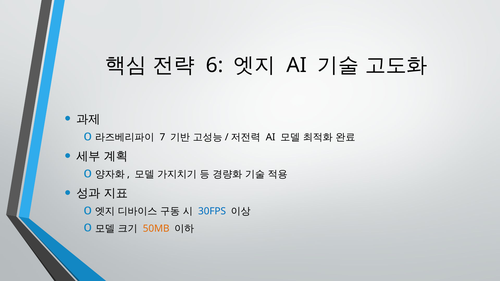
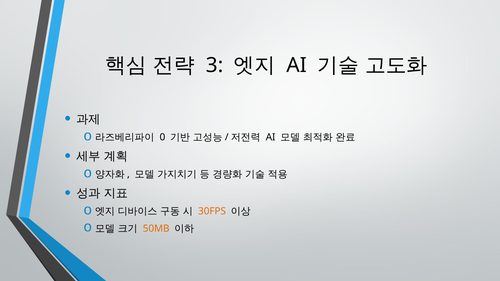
6: 6 -> 3 (215, 66)
7: 7 -> 0 (162, 137)
30FPS colour: blue -> orange (212, 212)
